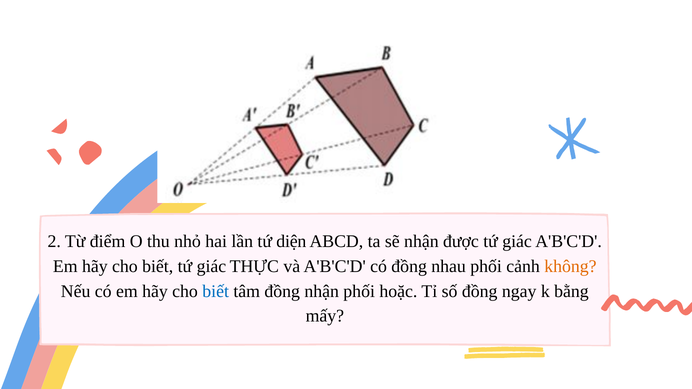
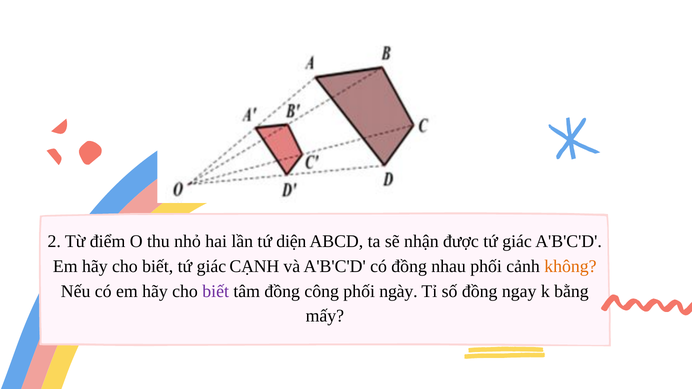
THỰC: THỰC -> CẠNH (254, 267)
biết colour: blue -> purple (216, 291)
đồng nhận: nhận -> công (322, 291)
hoặc: hoặc -> ngày (398, 291)
